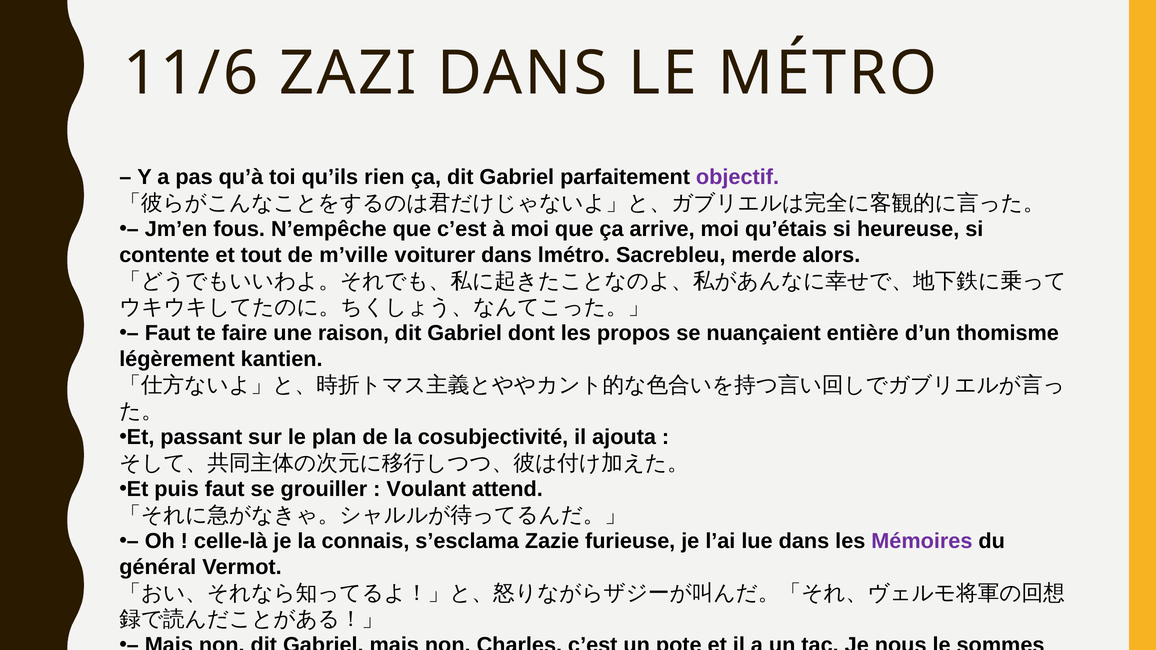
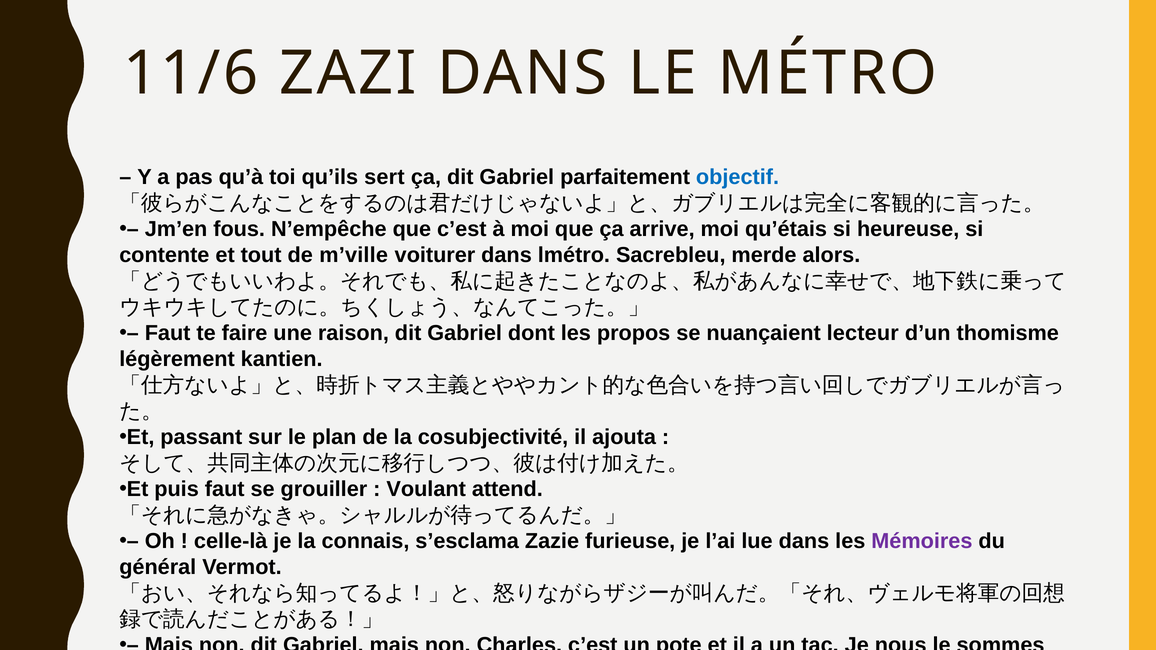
rien: rien -> sert (384, 177)
objectif colour: purple -> blue (738, 177)
entière: entière -> lecteur (863, 333)
